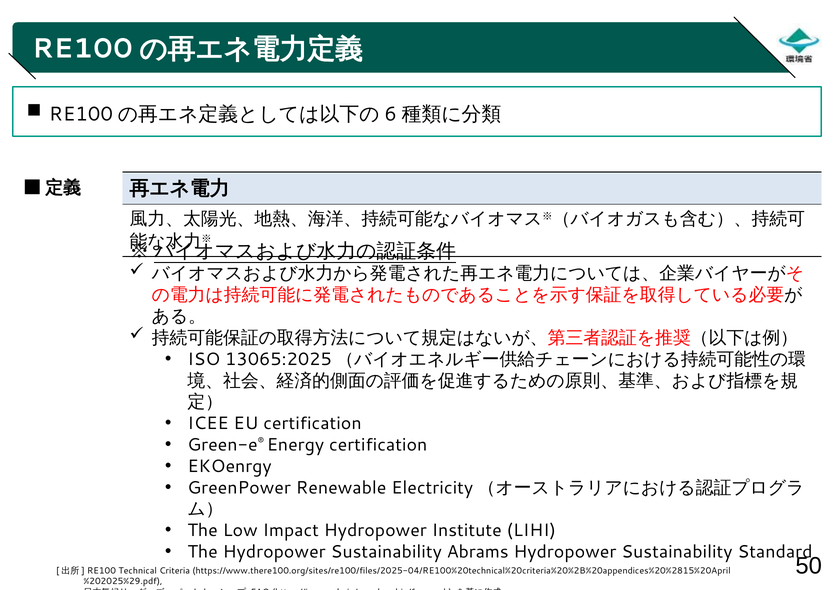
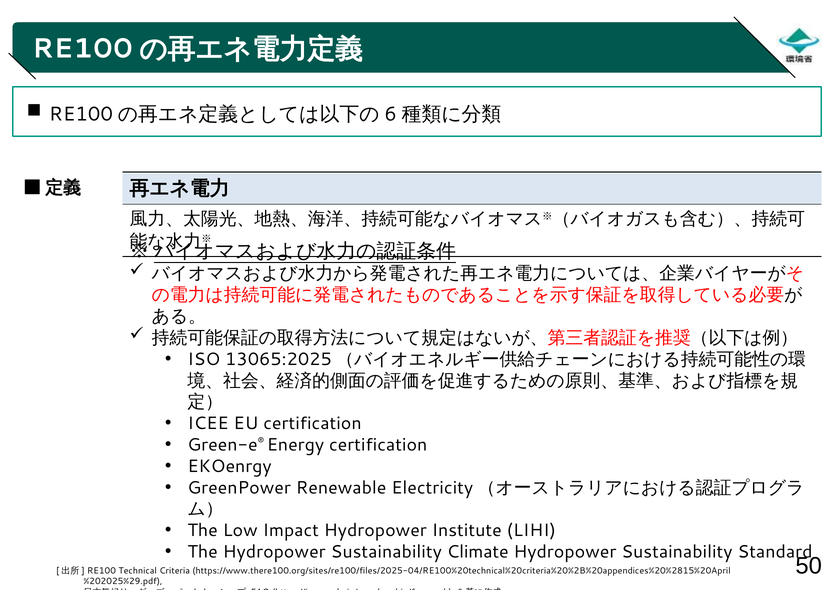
Abrams: Abrams -> Climate (478, 552)
